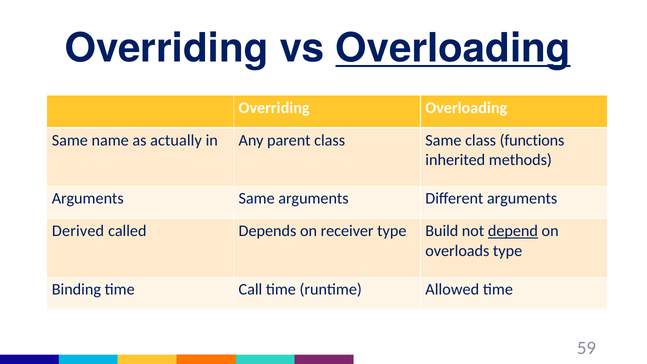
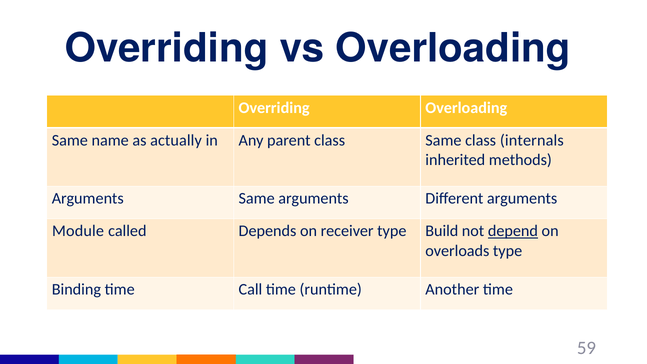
Overloading underline: present -> none (453, 49)
functions: functions -> internals (532, 140)
Derived: Derived -> Module (78, 231)
Allowed: Allowed -> Another (452, 290)
